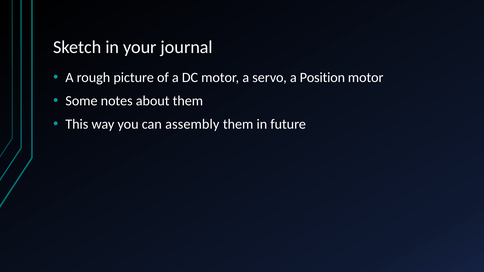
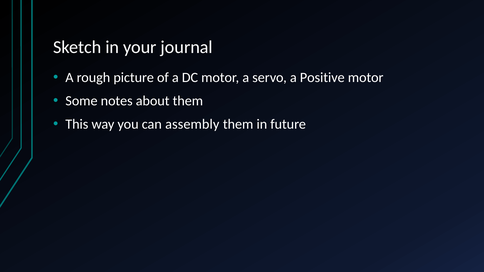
Position: Position -> Positive (322, 78)
